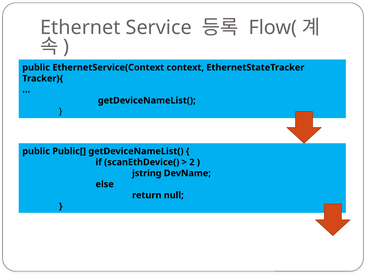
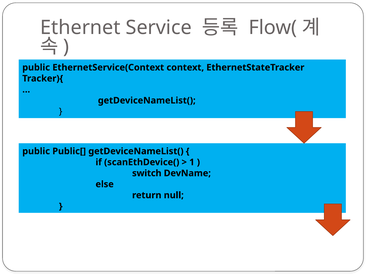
2: 2 -> 1 (192, 162)
jstring: jstring -> switch (147, 173)
